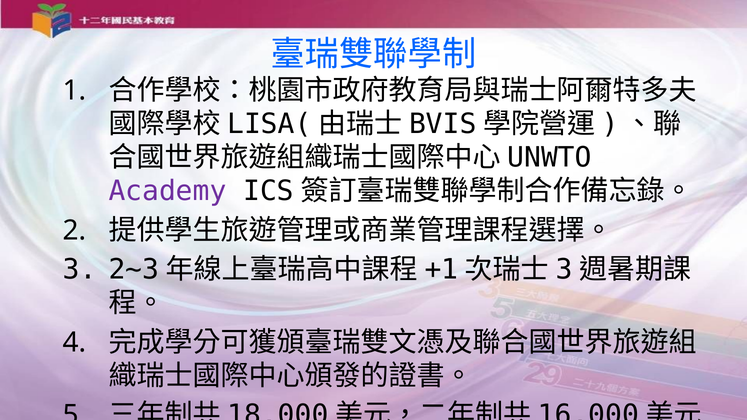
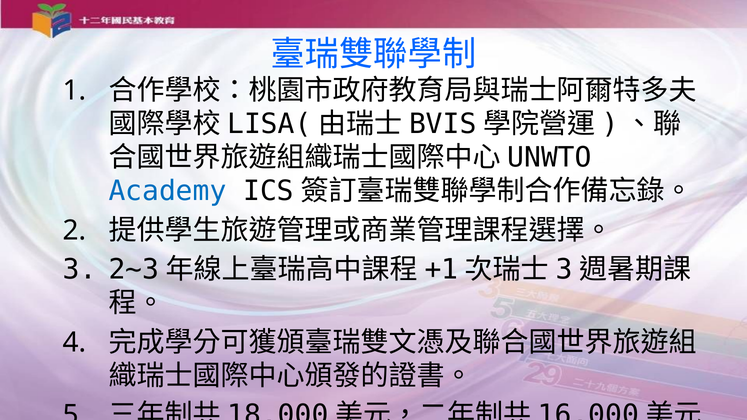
Academy colour: purple -> blue (167, 191)
